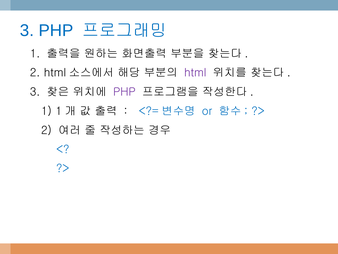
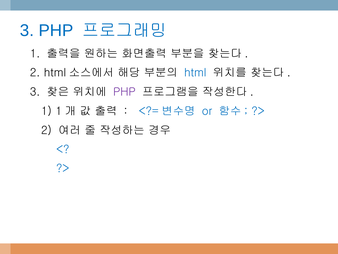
html colour: purple -> blue (195, 73)
